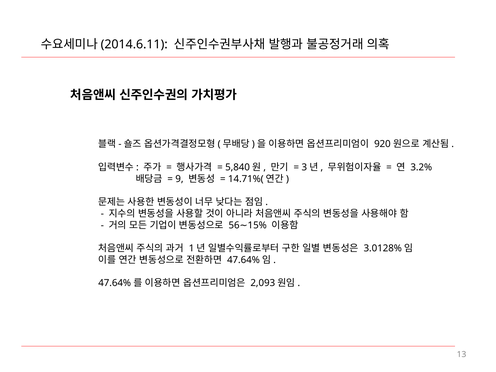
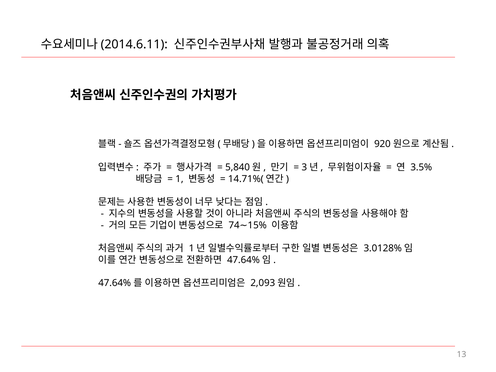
3.2%: 3.2% -> 3.5% (421, 167)
9: 9 -> 1 (179, 179)
56: 56 -> 74 (234, 225)
